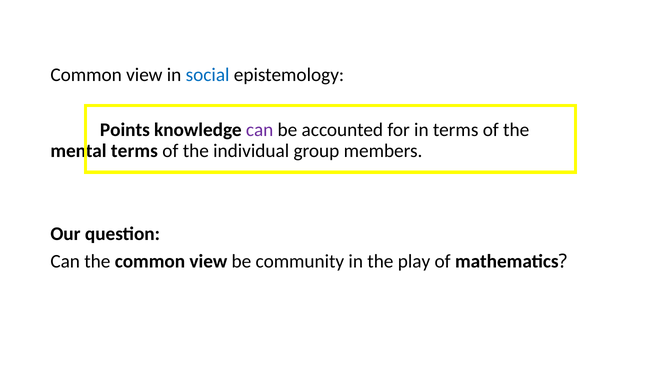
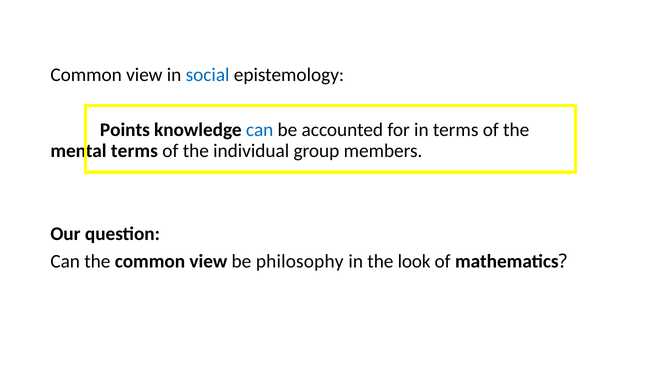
can colour: purple -> blue (260, 130)
community: community -> philosophy (300, 261)
play: play -> look (414, 261)
